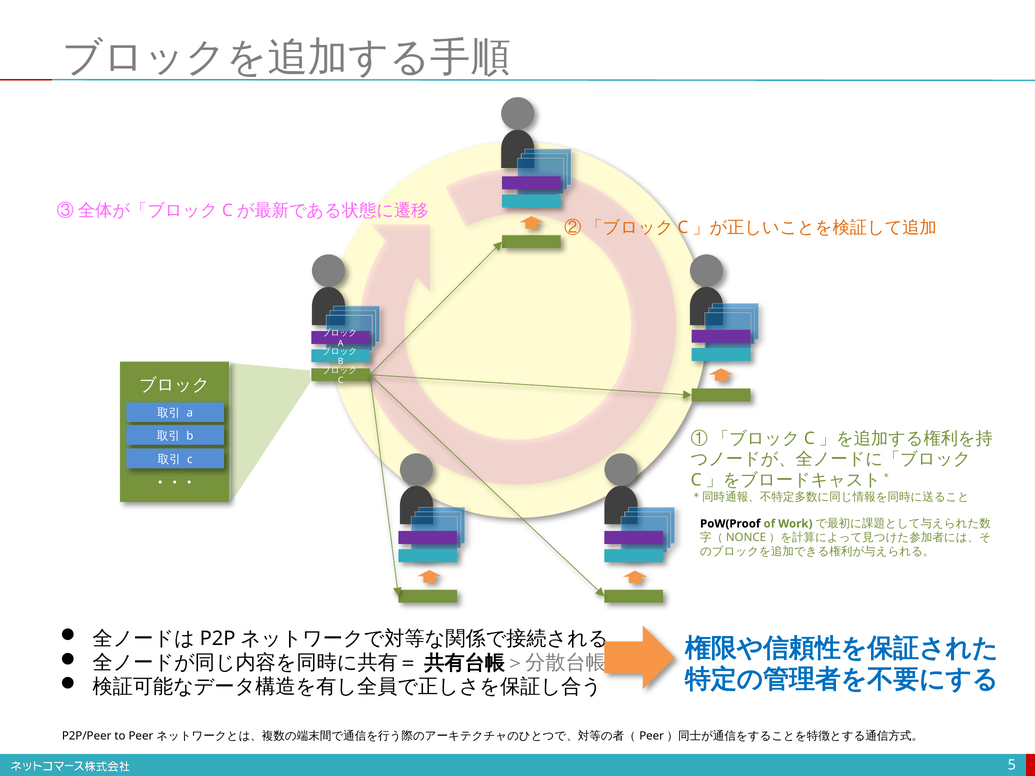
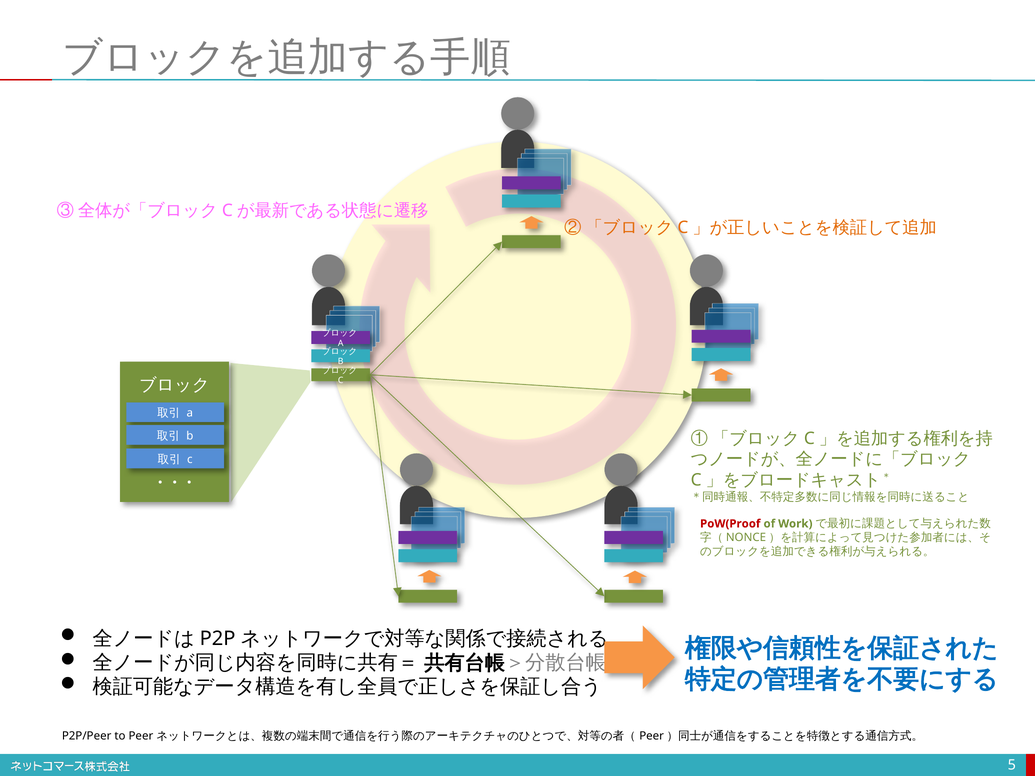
PoW(Proof colour: black -> red (730, 524)
